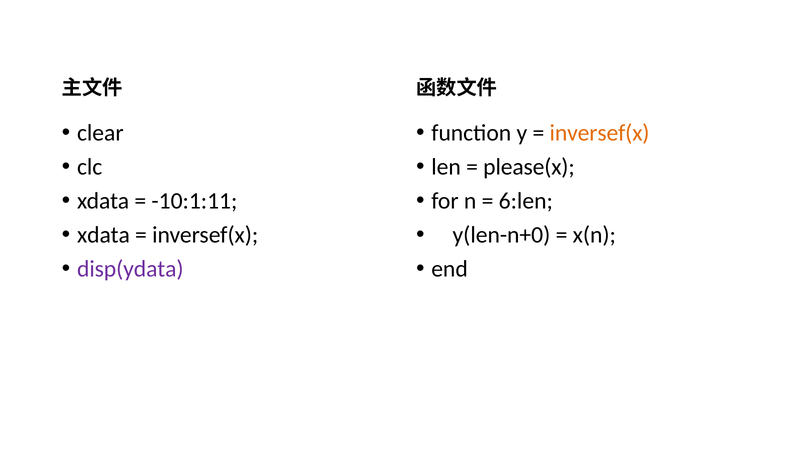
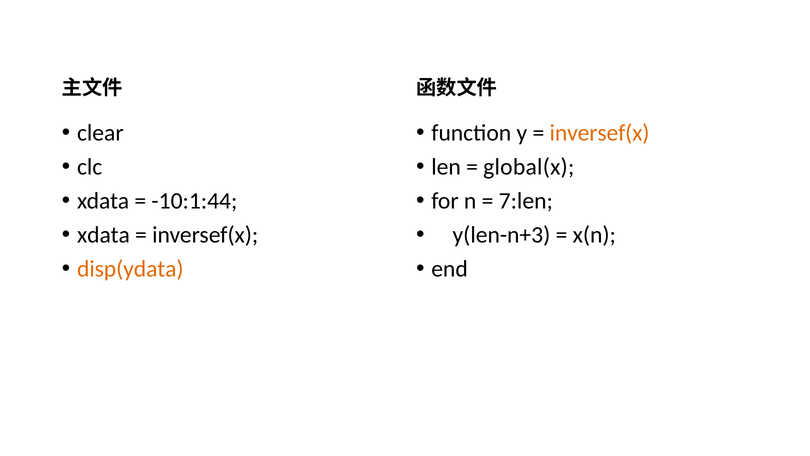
please(x: please(x -> global(x (529, 167)
-10:1:11: -10:1:11 -> -10:1:44 (194, 201)
6:len: 6:len -> 7:len (526, 201)
y(len-n+0: y(len-n+0 -> y(len-n+3 (501, 235)
disp(ydata colour: purple -> orange (130, 269)
